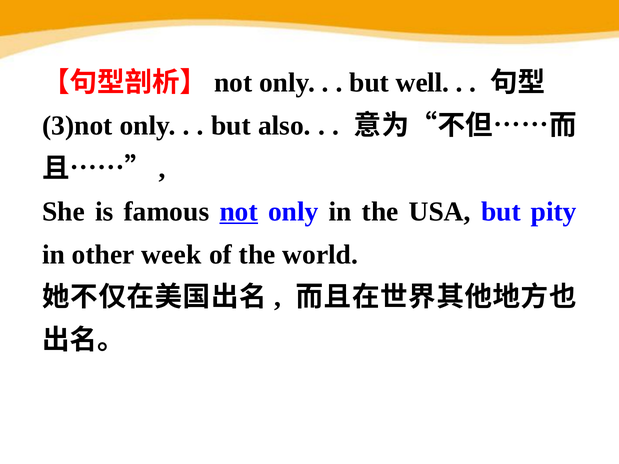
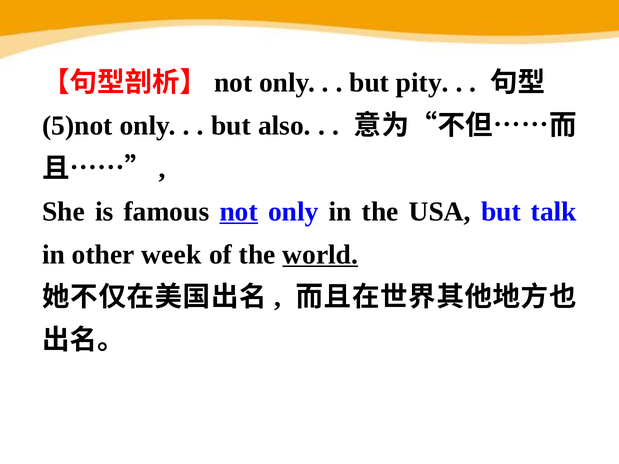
well: well -> pity (422, 83)
3)not: 3)not -> 5)not (77, 126)
pity: pity -> talk (554, 212)
world underline: none -> present (320, 255)
